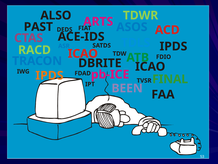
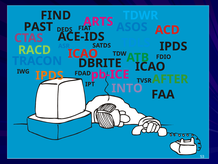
ALSO: ALSO -> FIND (56, 15)
TDWR colour: light green -> light blue (141, 15)
FINAL: FINAL -> AFTER (170, 79)
BEEN: BEEN -> INTO (127, 88)
